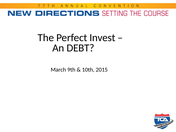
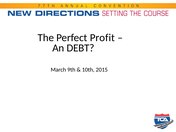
Invest: Invest -> Profit (102, 38)
